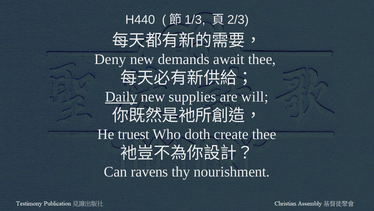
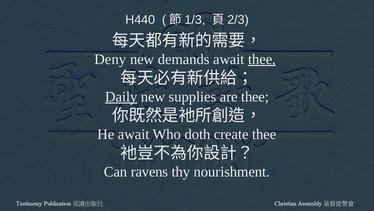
thee underline: none -> present (262, 59)
are will: will -> thee (255, 96)
He truest: truest -> await (134, 134)
